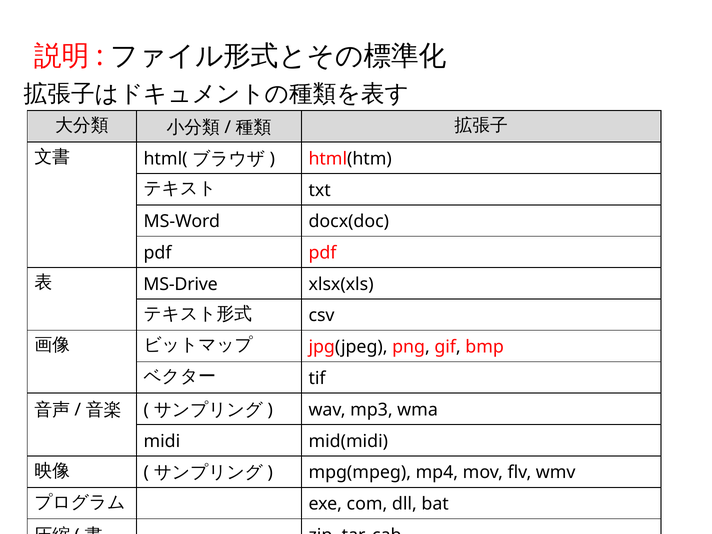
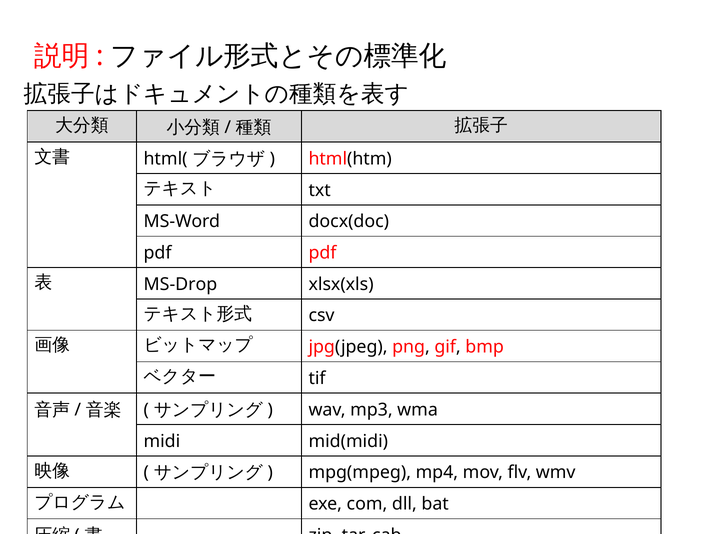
MS-Drive: MS-Drive -> MS-Drop (180, 284)
